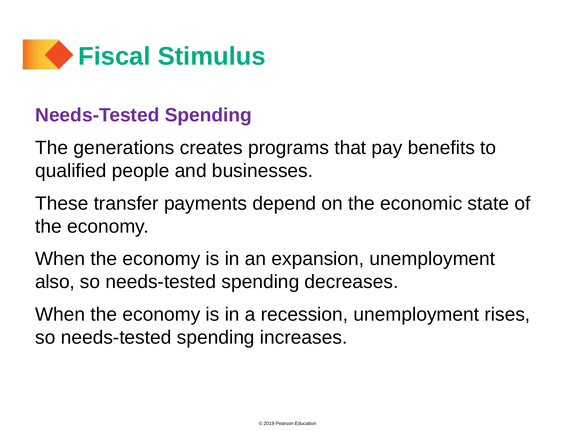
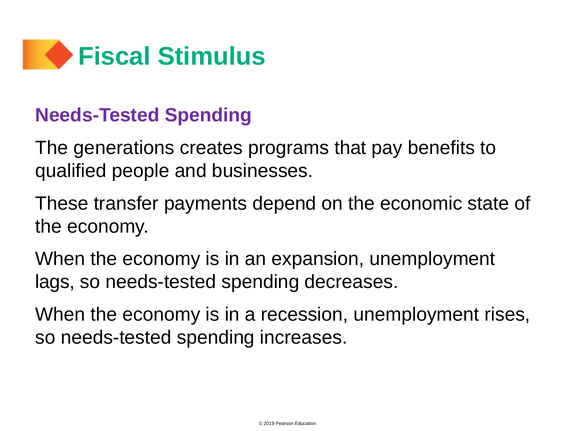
also: also -> lags (55, 282)
